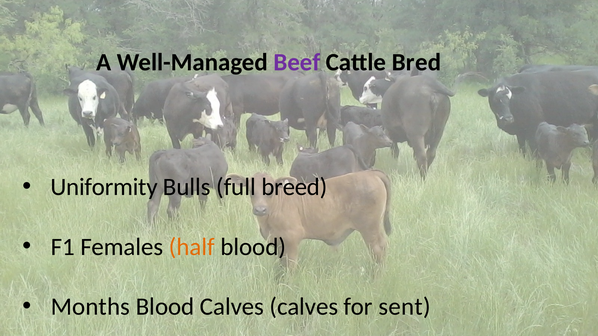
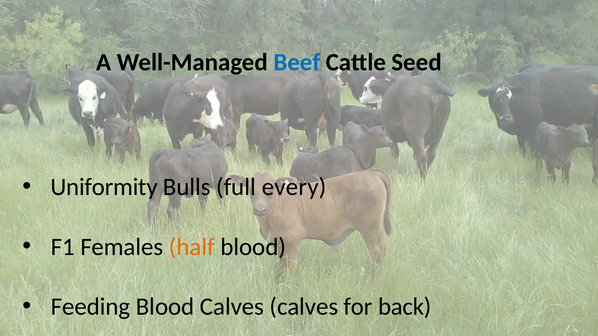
Beef colour: purple -> blue (297, 62)
Bred: Bred -> Seed (417, 62)
breed: breed -> every (294, 187)
Months: Months -> Feeding (90, 307)
sent: sent -> back (405, 307)
